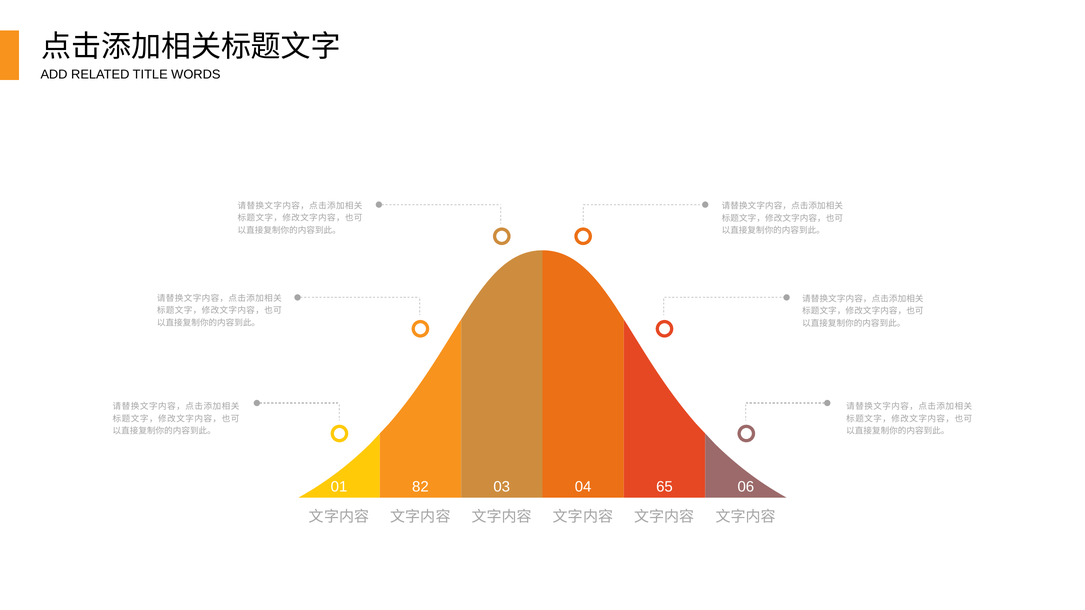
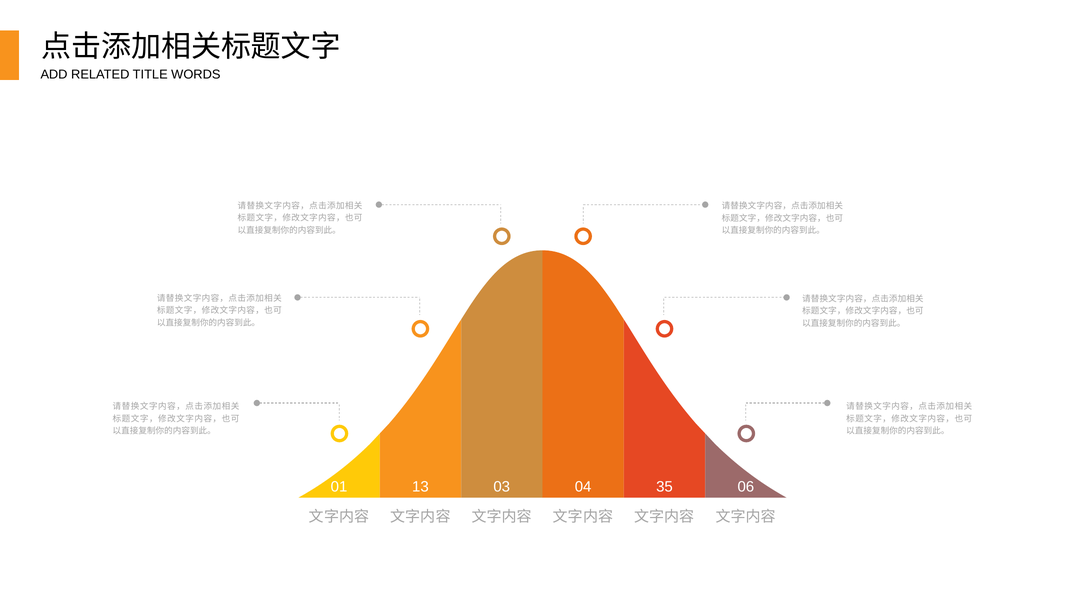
82: 82 -> 13 (420, 487)
65: 65 -> 35 (664, 487)
